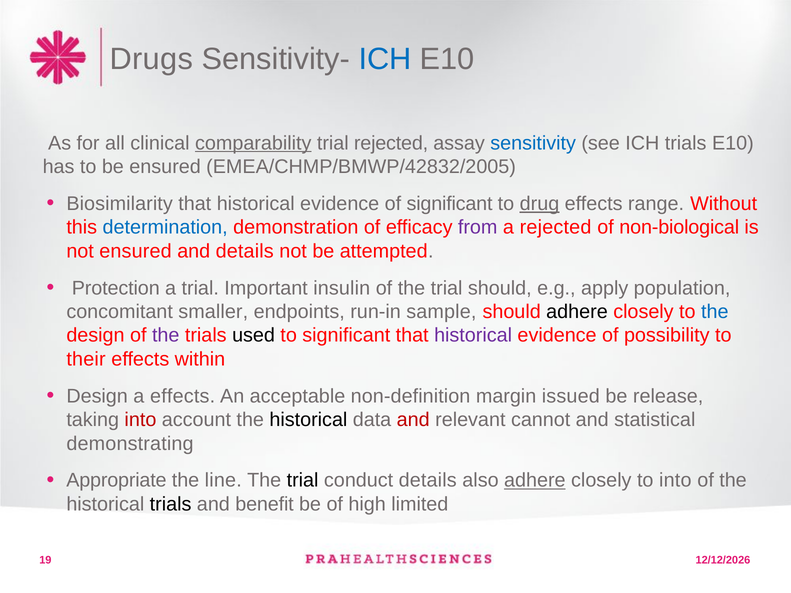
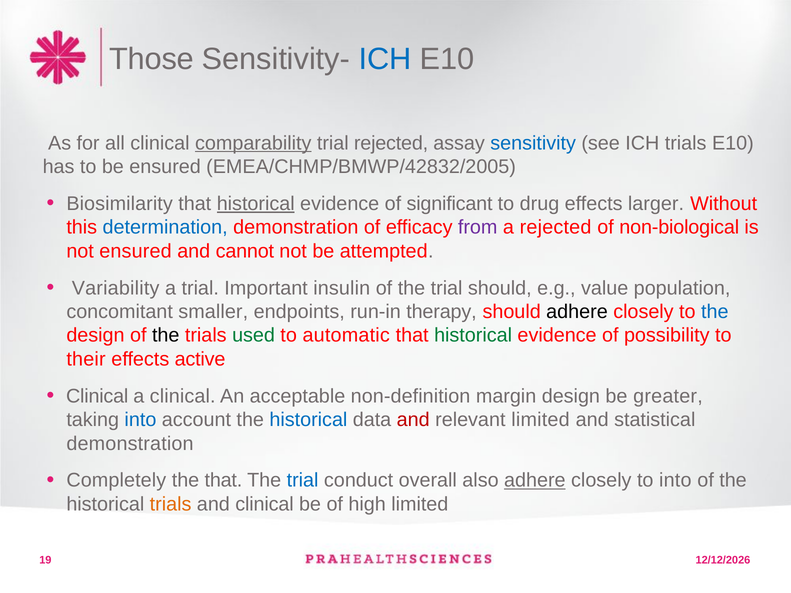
Drugs: Drugs -> Those (152, 59)
historical underline: none -> present (256, 204)
drug underline: present -> none (539, 204)
range: range -> larger (656, 204)
and details: details -> cannot (245, 251)
Protection: Protection -> Variability (116, 288)
apply: apply -> value (605, 288)
sample: sample -> therapy (441, 312)
the colour: purple -> black (166, 336)
used colour: black -> green (254, 336)
to significant: significant -> automatic (346, 336)
historical colour: purple -> green (473, 336)
within: within -> active (200, 359)
Design: Design -> Clinical (97, 396)
a effects: effects -> clinical (183, 396)
margin issued: issued -> design (571, 396)
release: release -> greater (668, 396)
into colour: red -> blue (140, 420)
historical colour: black -> blue (308, 420)
relevant cannot: cannot -> limited (541, 420)
demonstrating: demonstrating -> demonstration (130, 444)
Appropriate: Appropriate -> Completely (116, 481)
the line: line -> that (223, 481)
trial colour: black -> blue (303, 481)
conduct details: details -> overall (428, 481)
trials colour: black -> orange (171, 504)
and benefit: benefit -> clinical (265, 504)
